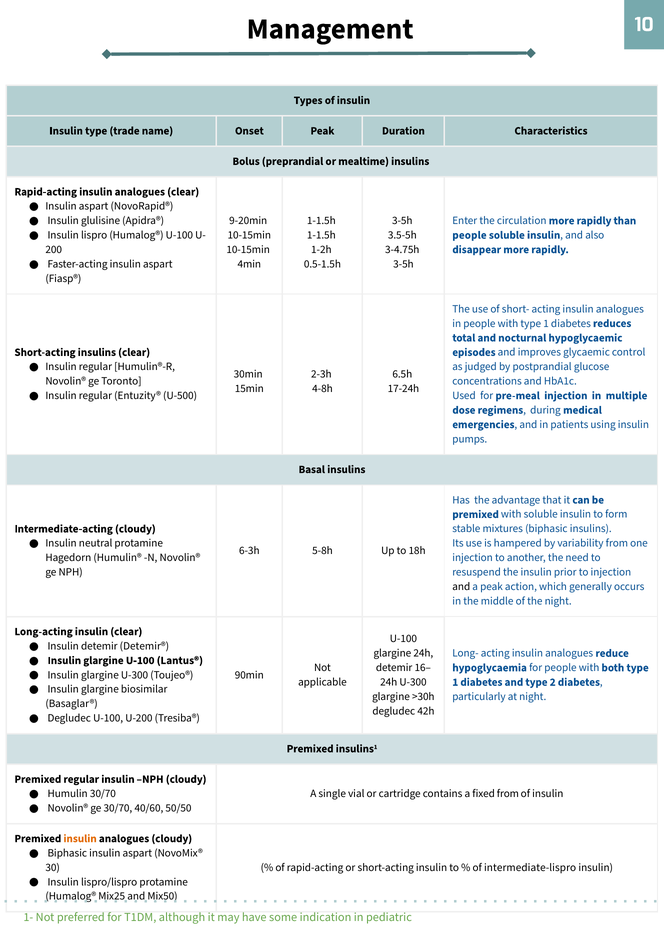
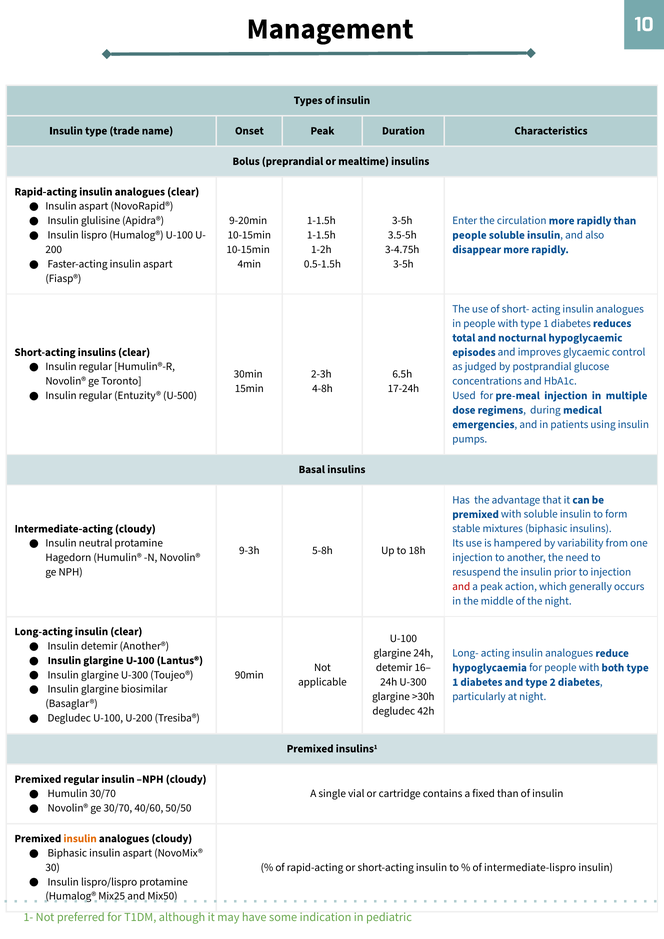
6-3h: 6-3h -> 9-3h (249, 551)
and colour: black -> red (461, 587)
Detemir®: Detemir® -> Another® (144, 646)
fixed from: from -> than (508, 794)
